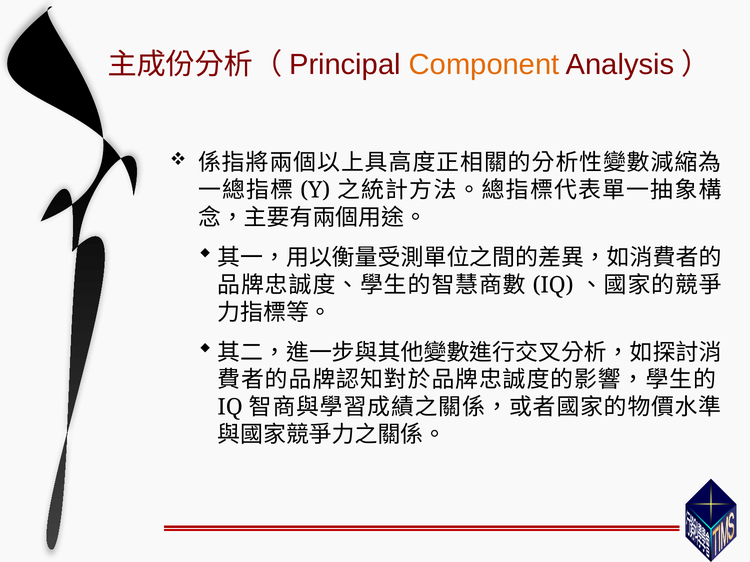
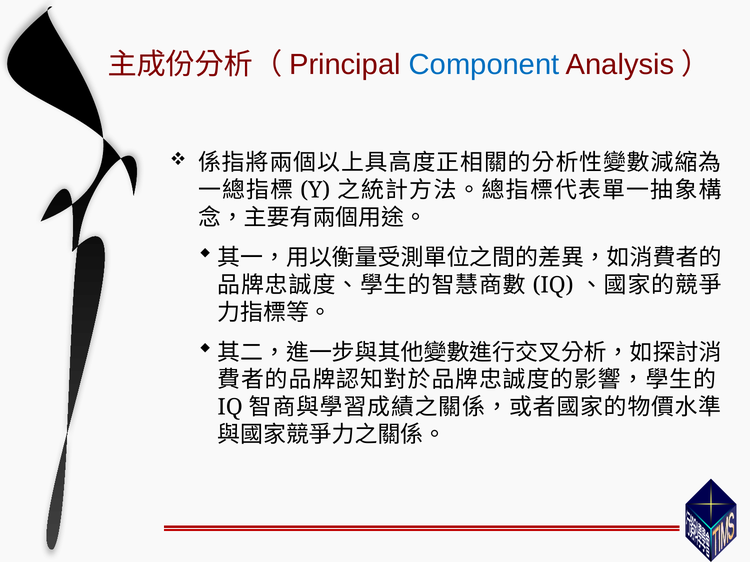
Component colour: orange -> blue (484, 65)
